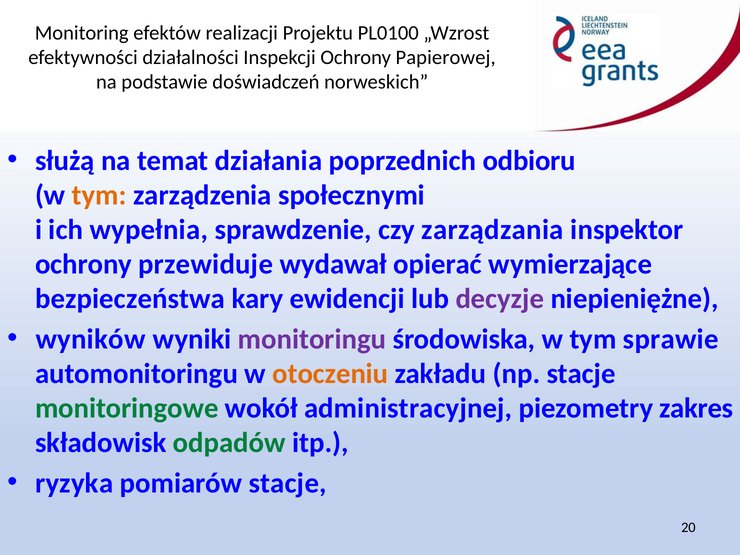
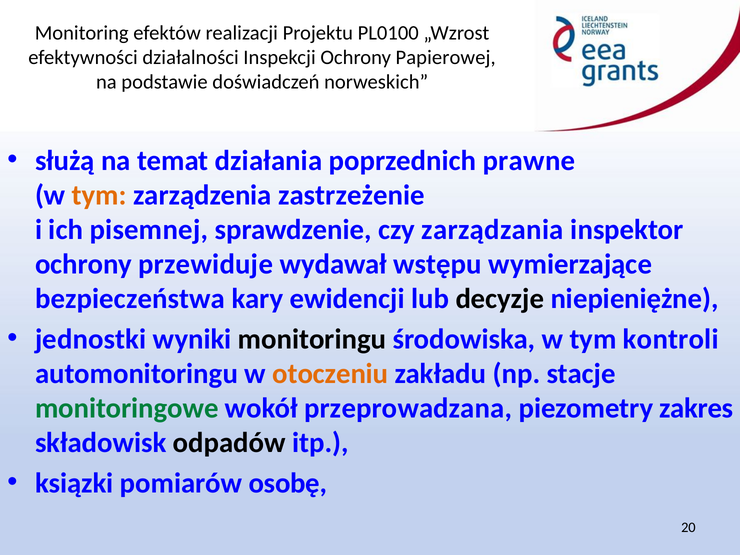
odbioru: odbioru -> prawne (529, 161)
społecznymi: społecznymi -> zastrzeżenie (352, 195)
wypełnia: wypełnia -> pisemnej (149, 230)
opierać: opierać -> wstępu (438, 264)
decyzje colour: purple -> black (500, 299)
wyników: wyników -> jednostki (91, 339)
monitoringu colour: purple -> black (312, 339)
sprawie: sprawie -> kontroli (671, 339)
administracyjnej: administracyjnej -> przeprowadzana (408, 408)
odpadów colour: green -> black (229, 443)
ryzyka: ryzyka -> ksiązki (74, 483)
pomiarów stacje: stacje -> osobę (288, 483)
